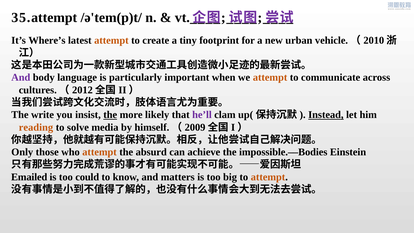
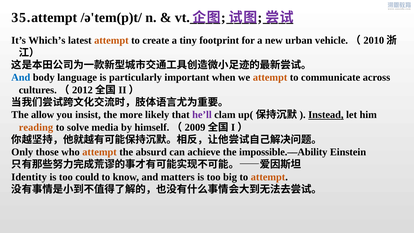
Where’s: Where’s -> Which’s (47, 40)
And colour: purple -> blue (21, 78)
write: write -> allow (43, 115)
the underline: present -> none (110, 115)
impossible.––Bodies: impossible.––Bodies -> impossible.––Ability (283, 152)
Emailed: Emailed -> Identity (29, 177)
